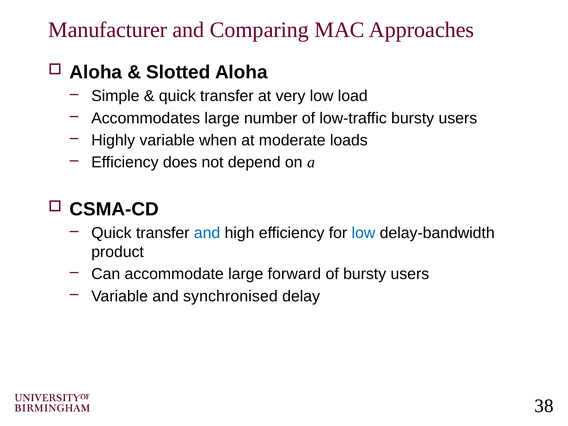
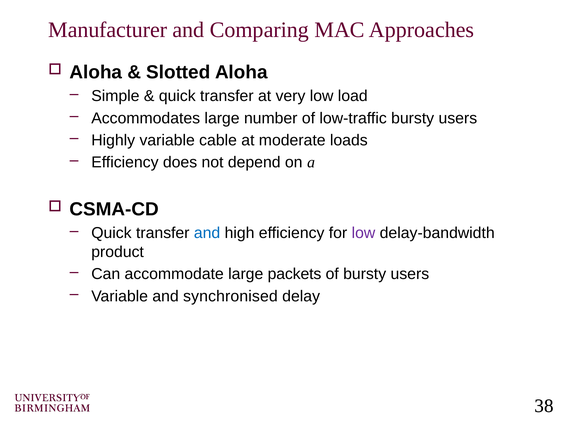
when: when -> cable (218, 140)
low colour: blue -> purple (363, 233)
forward: forward -> packets (294, 274)
